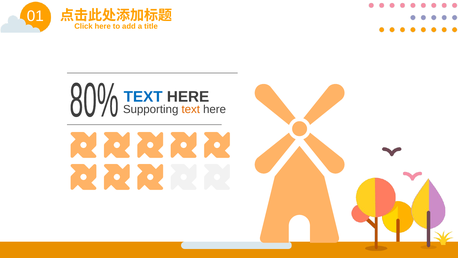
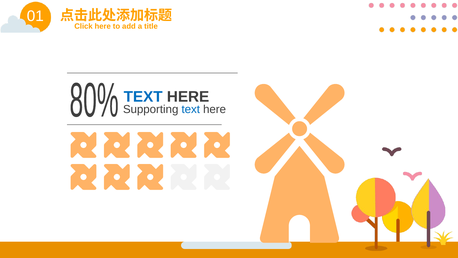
text colour: orange -> blue (191, 109)
